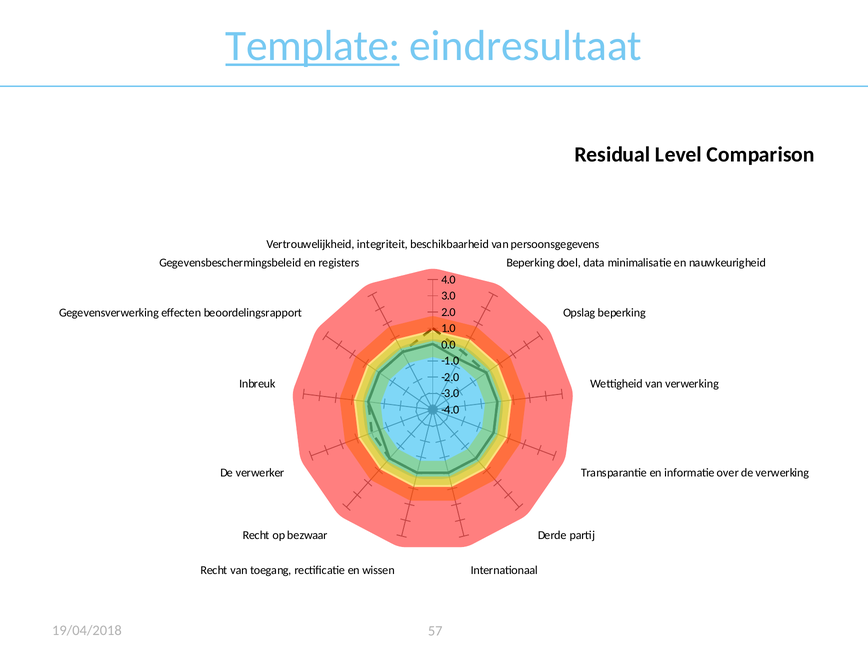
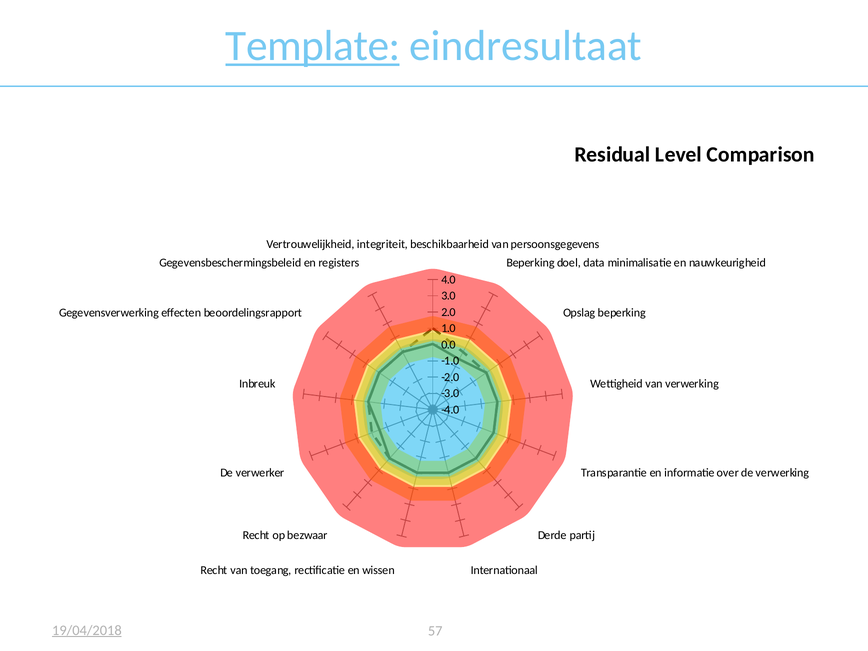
19/04/2018 underline: none -> present (87, 630)
